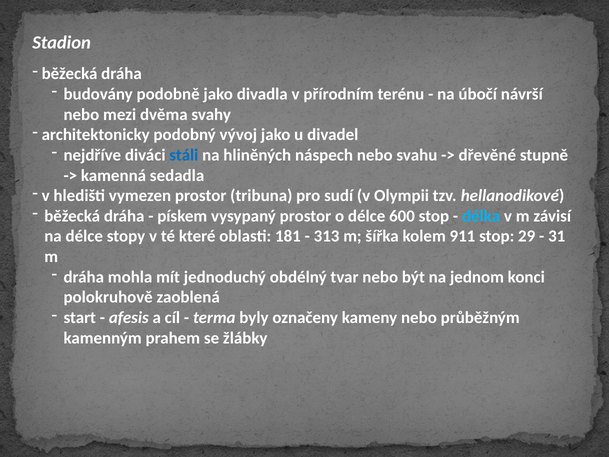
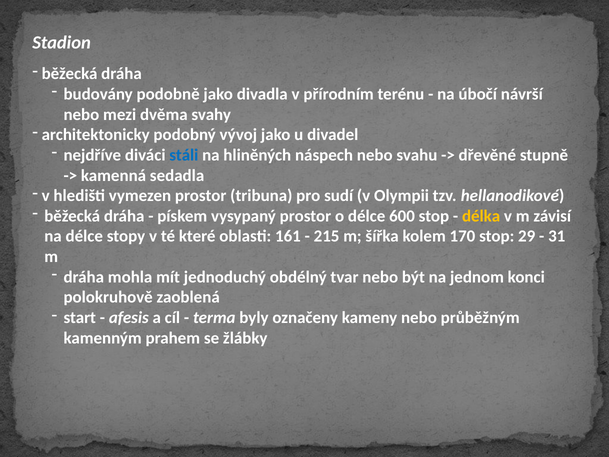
délka colour: light blue -> yellow (481, 216)
181: 181 -> 161 (288, 236)
313: 313 -> 215 (327, 236)
911: 911 -> 170 (462, 236)
